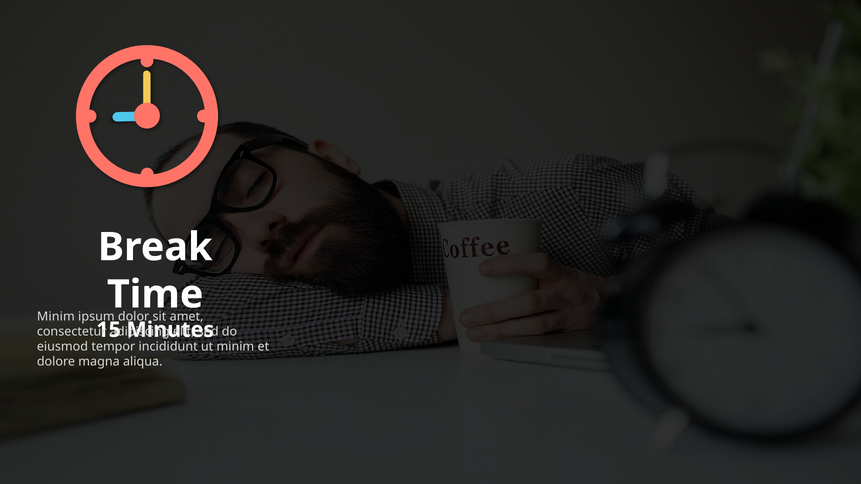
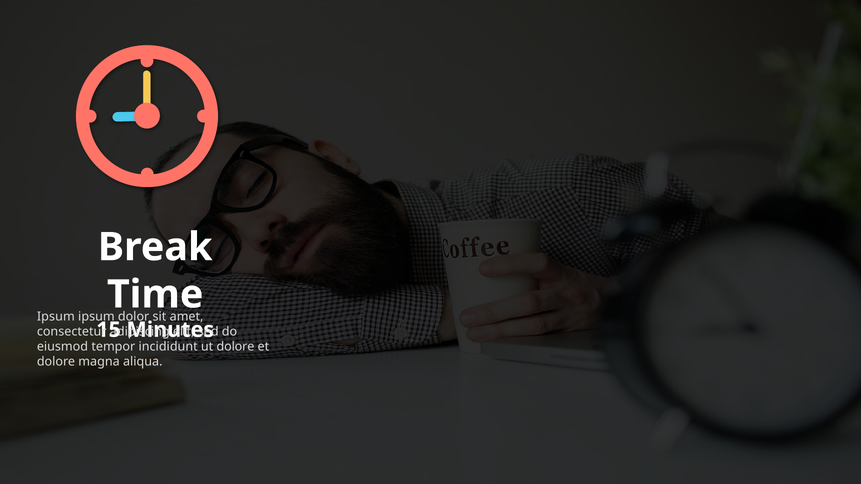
Minim: Minim -> Ipsum (56, 317)
minim: minim -> dolore (235, 347)
